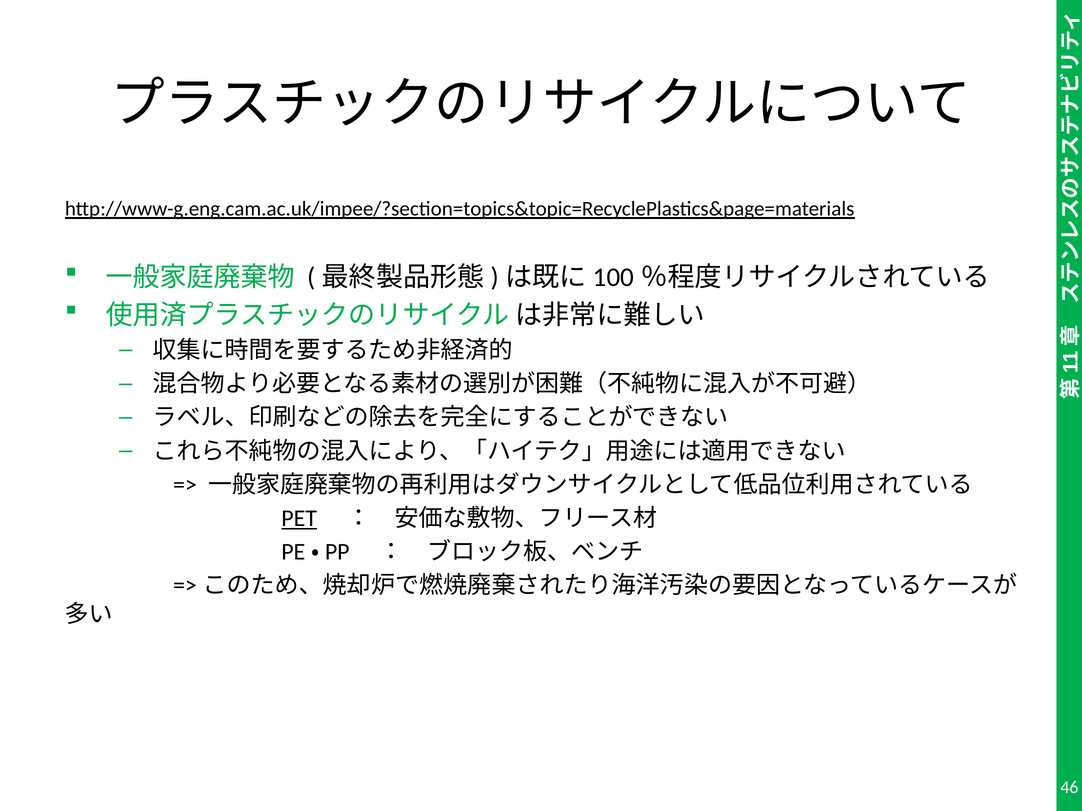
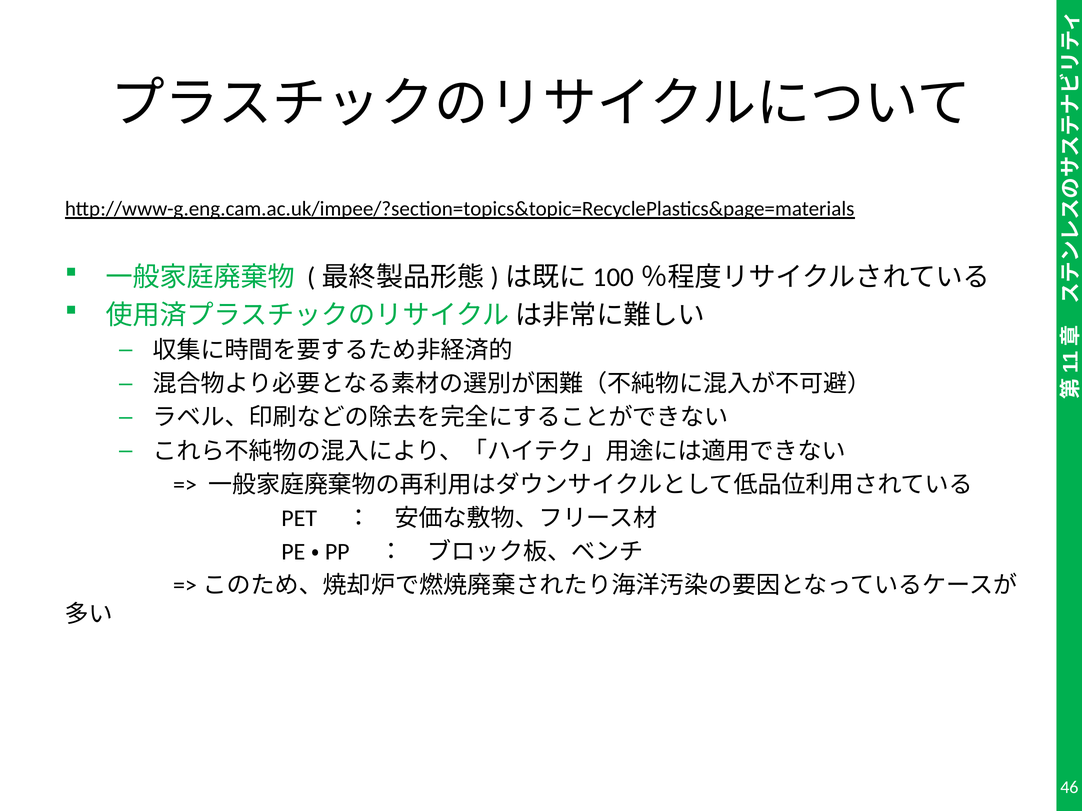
PET underline: present -> none (299, 519)
